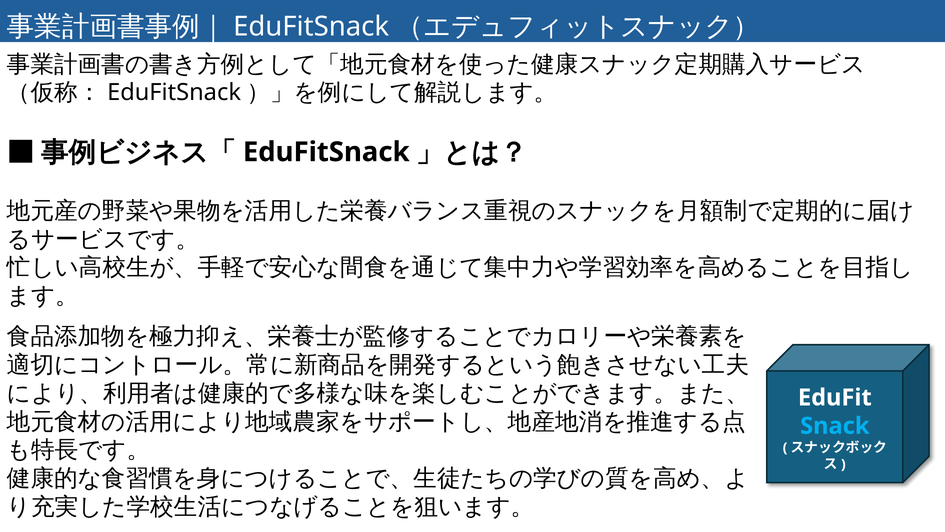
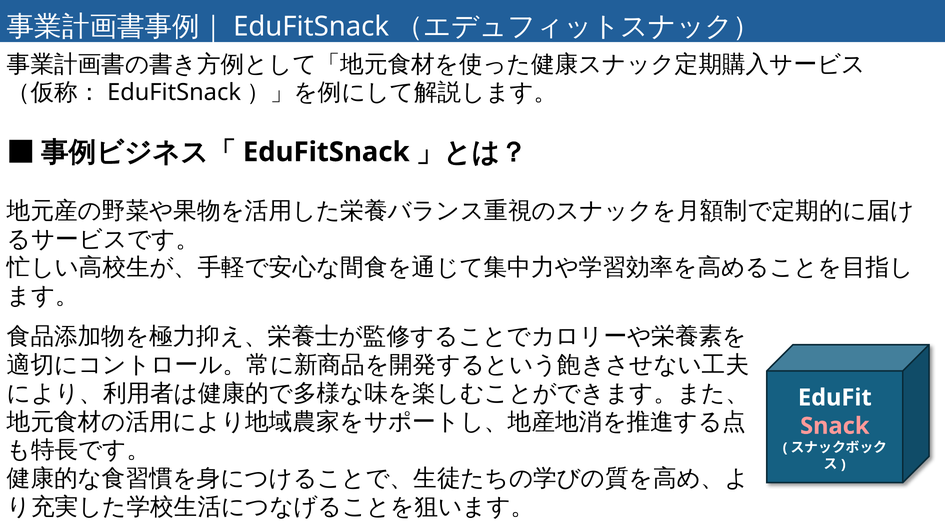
Snack colour: light blue -> pink (835, 426)
